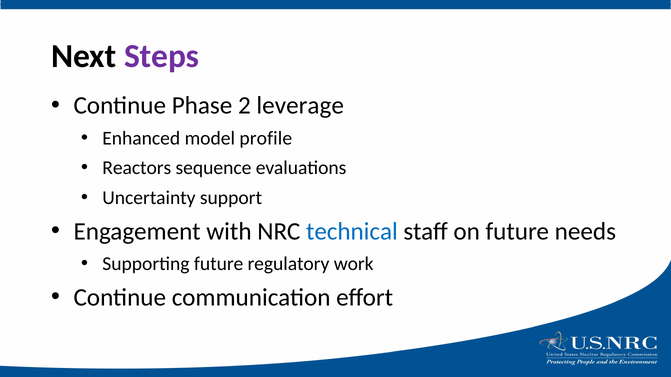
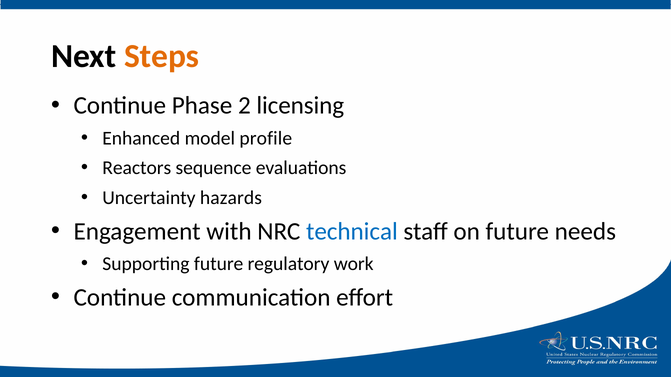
Steps colour: purple -> orange (162, 56)
leverage: leverage -> licensing (300, 106)
support: support -> hazards (231, 198)
